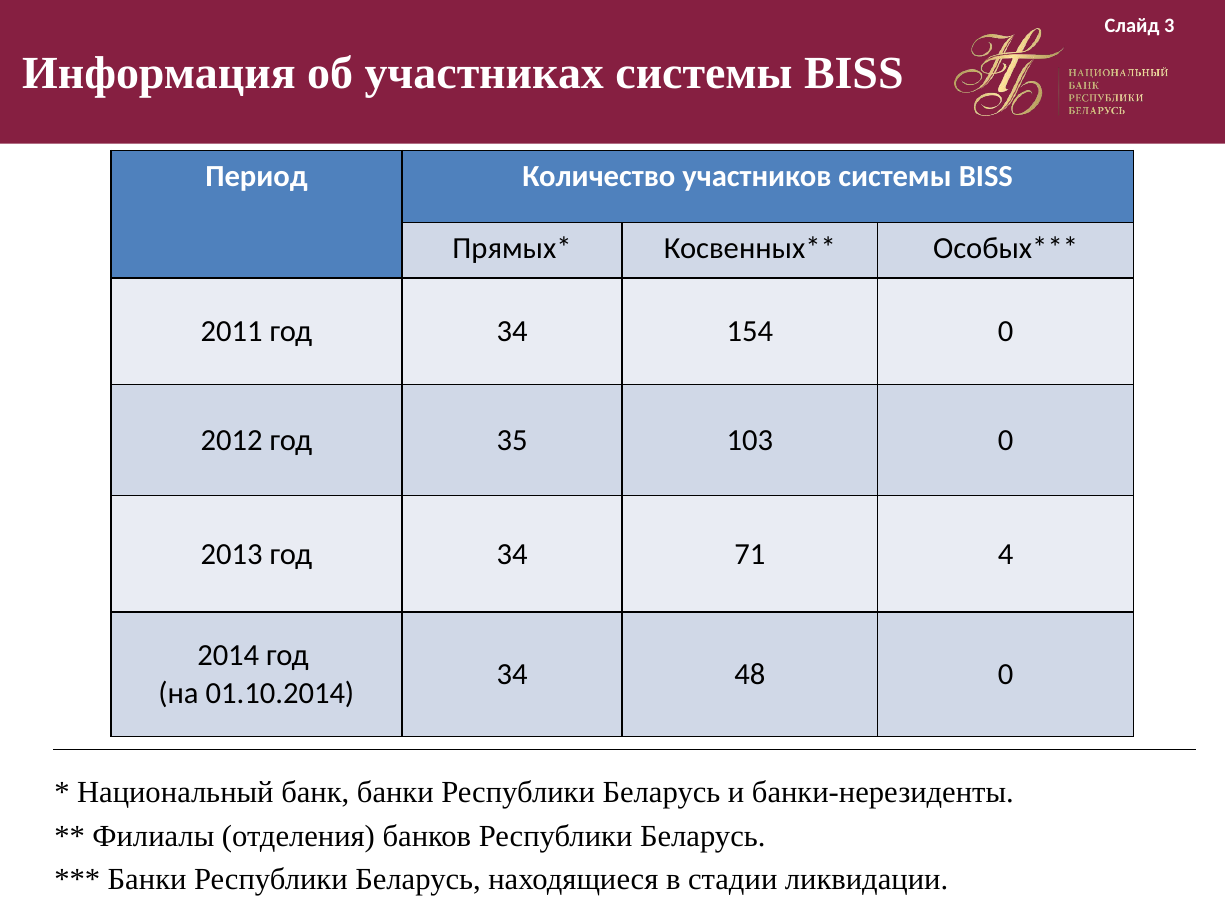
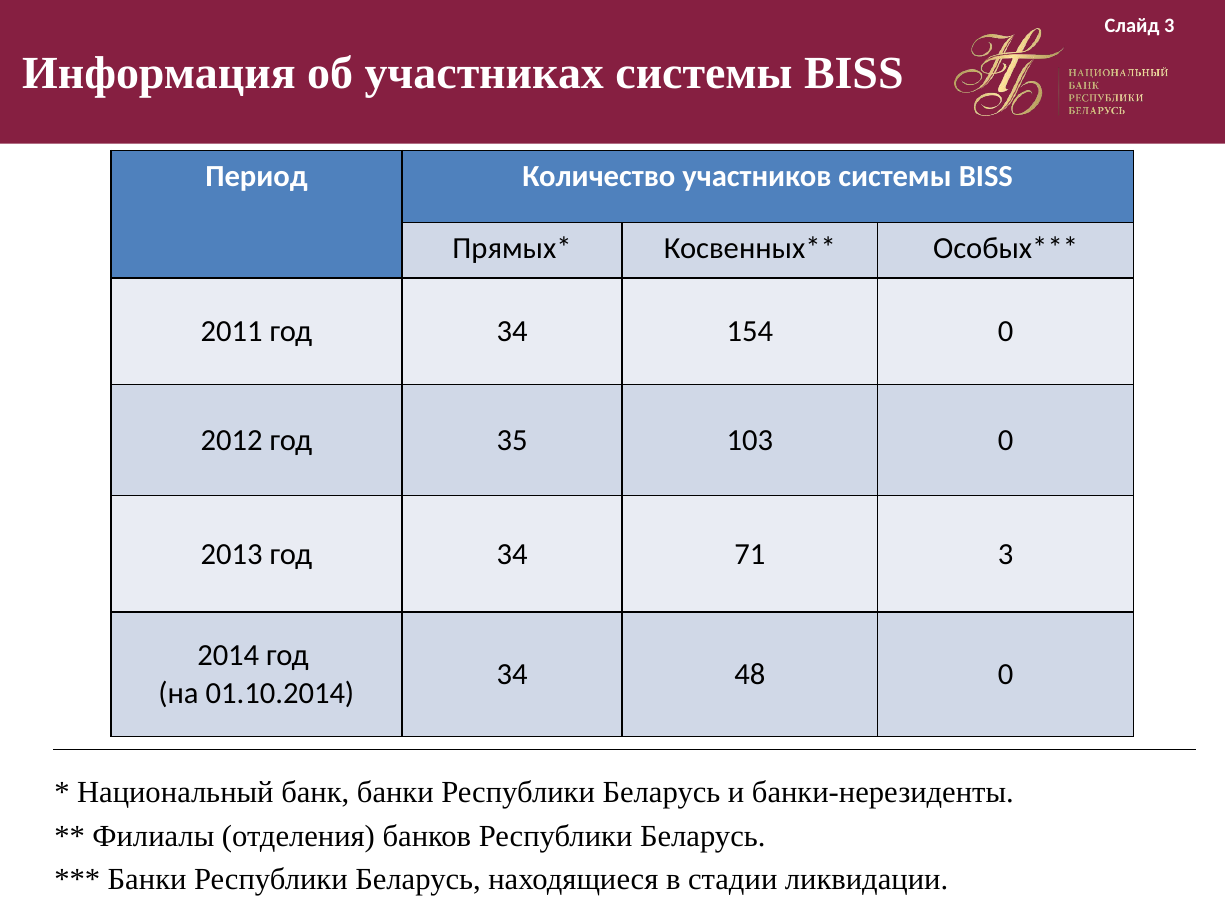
71 4: 4 -> 3 (1006, 554)
